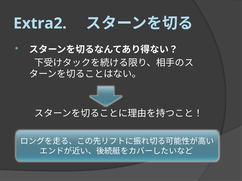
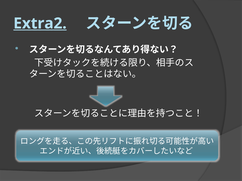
Extra2 underline: none -> present (40, 23)
